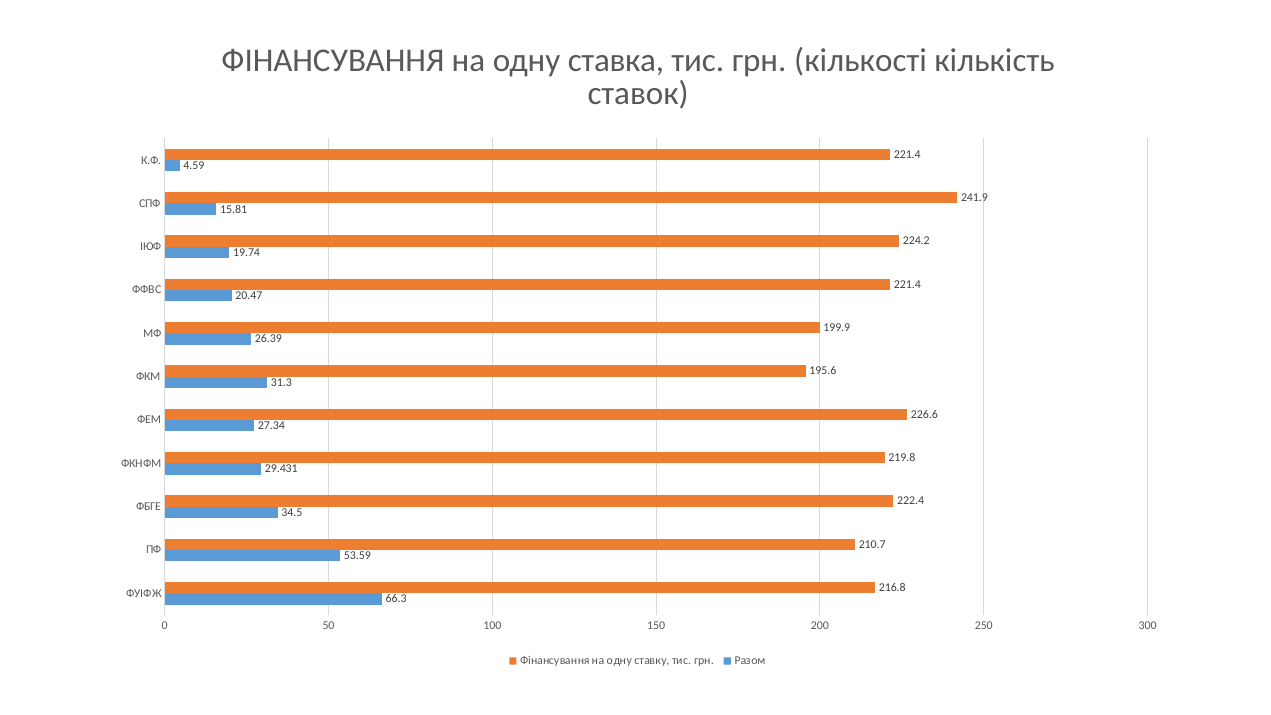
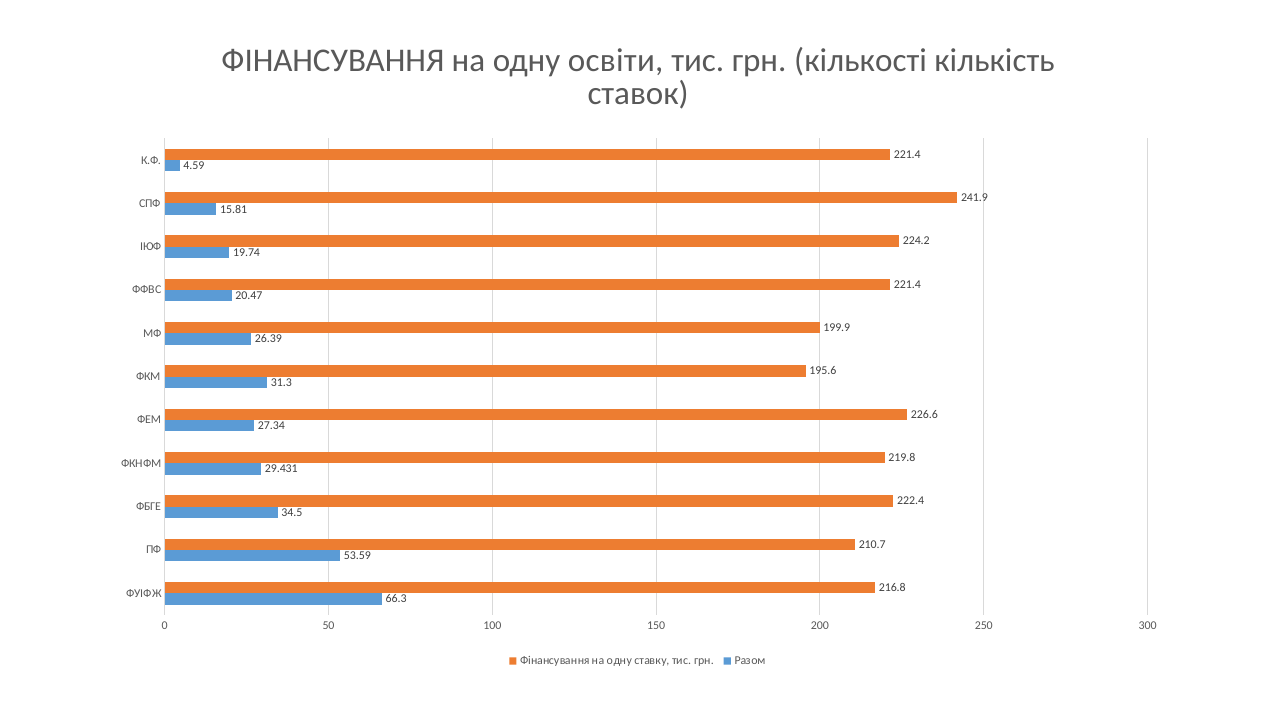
ставка: ставка -> освіти (616, 61)
